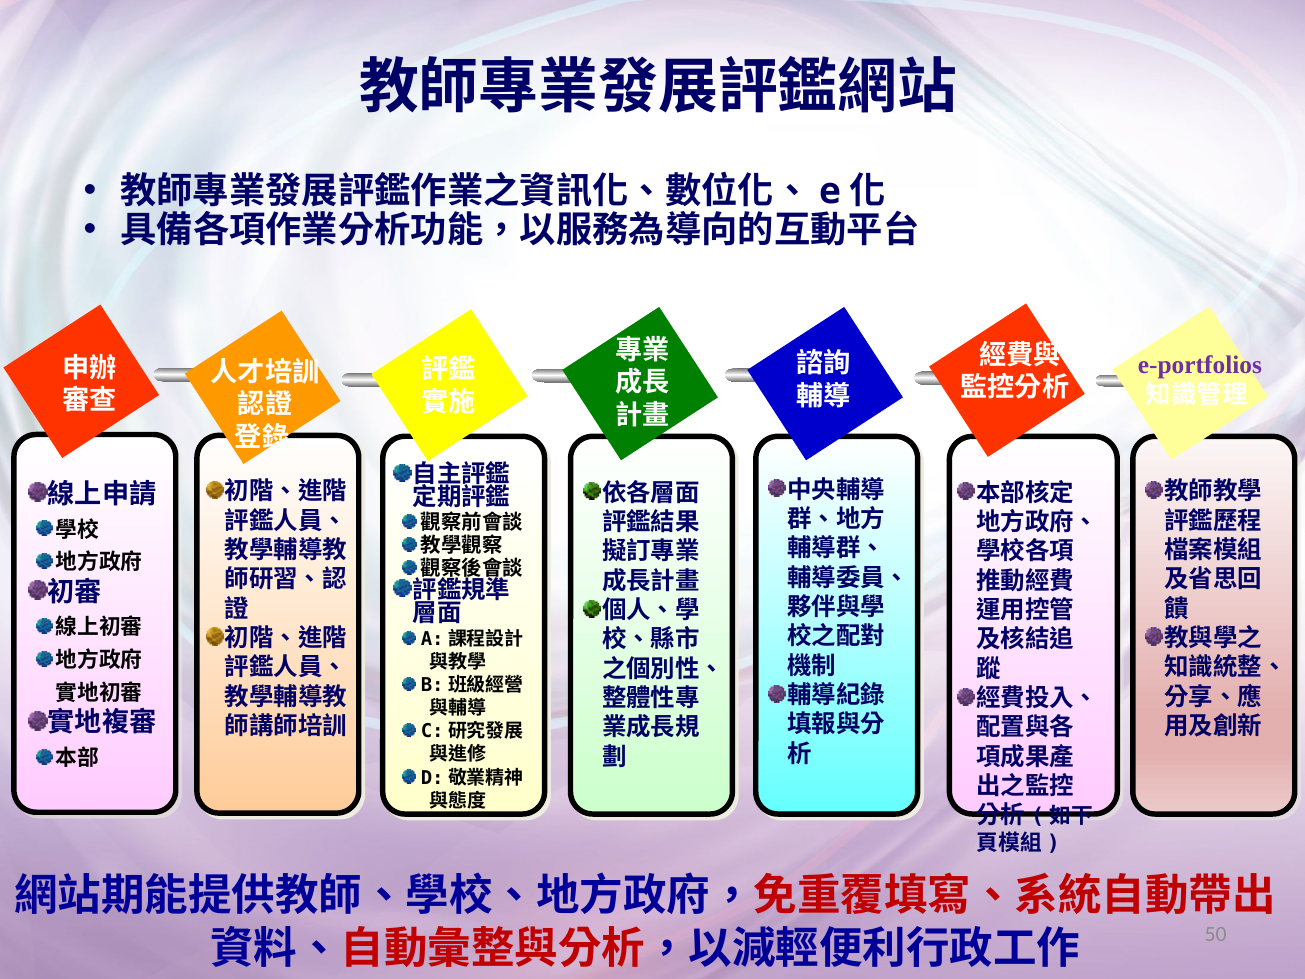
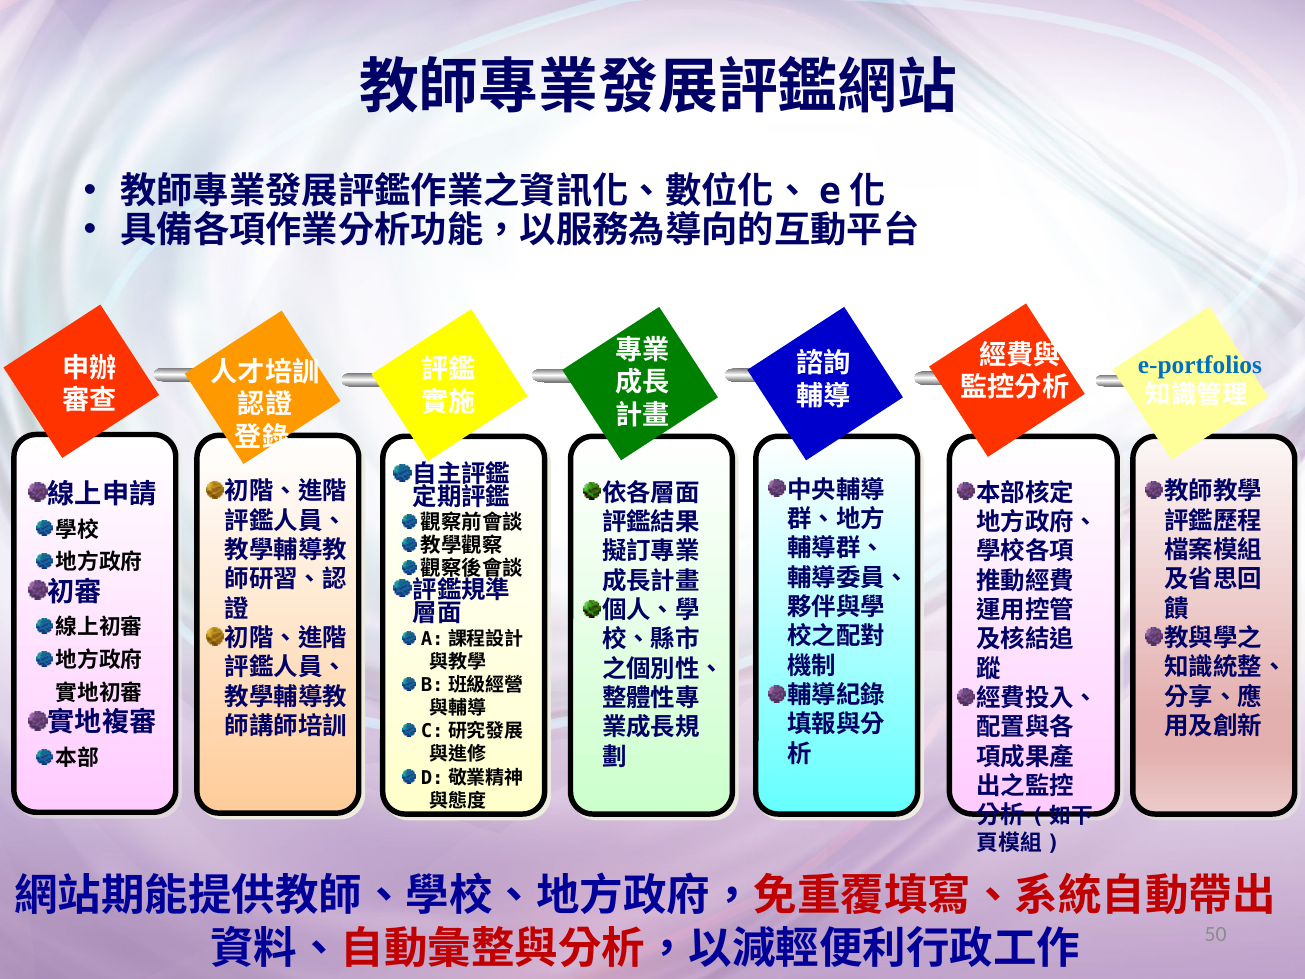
e-portfolios colour: purple -> blue (1200, 365)
